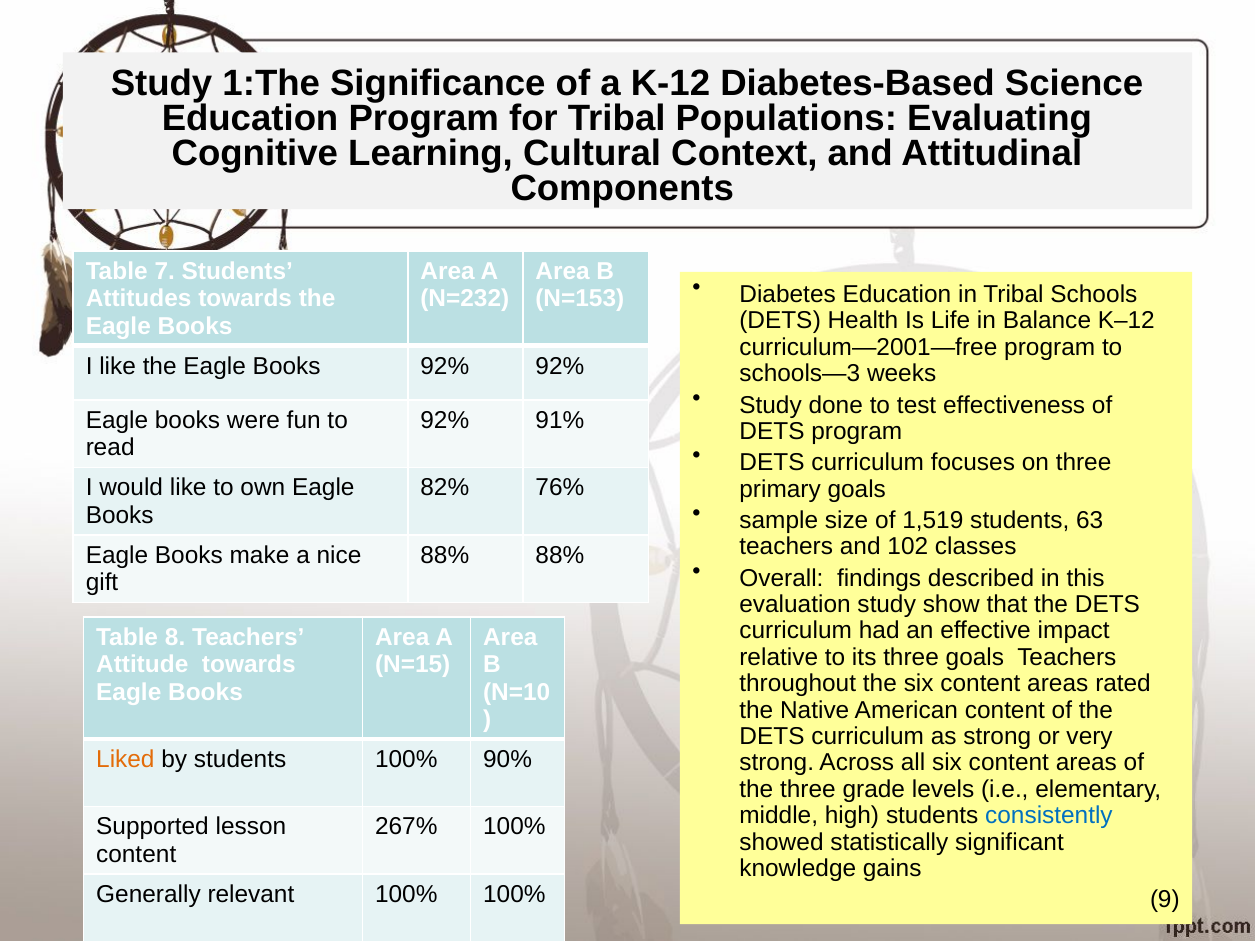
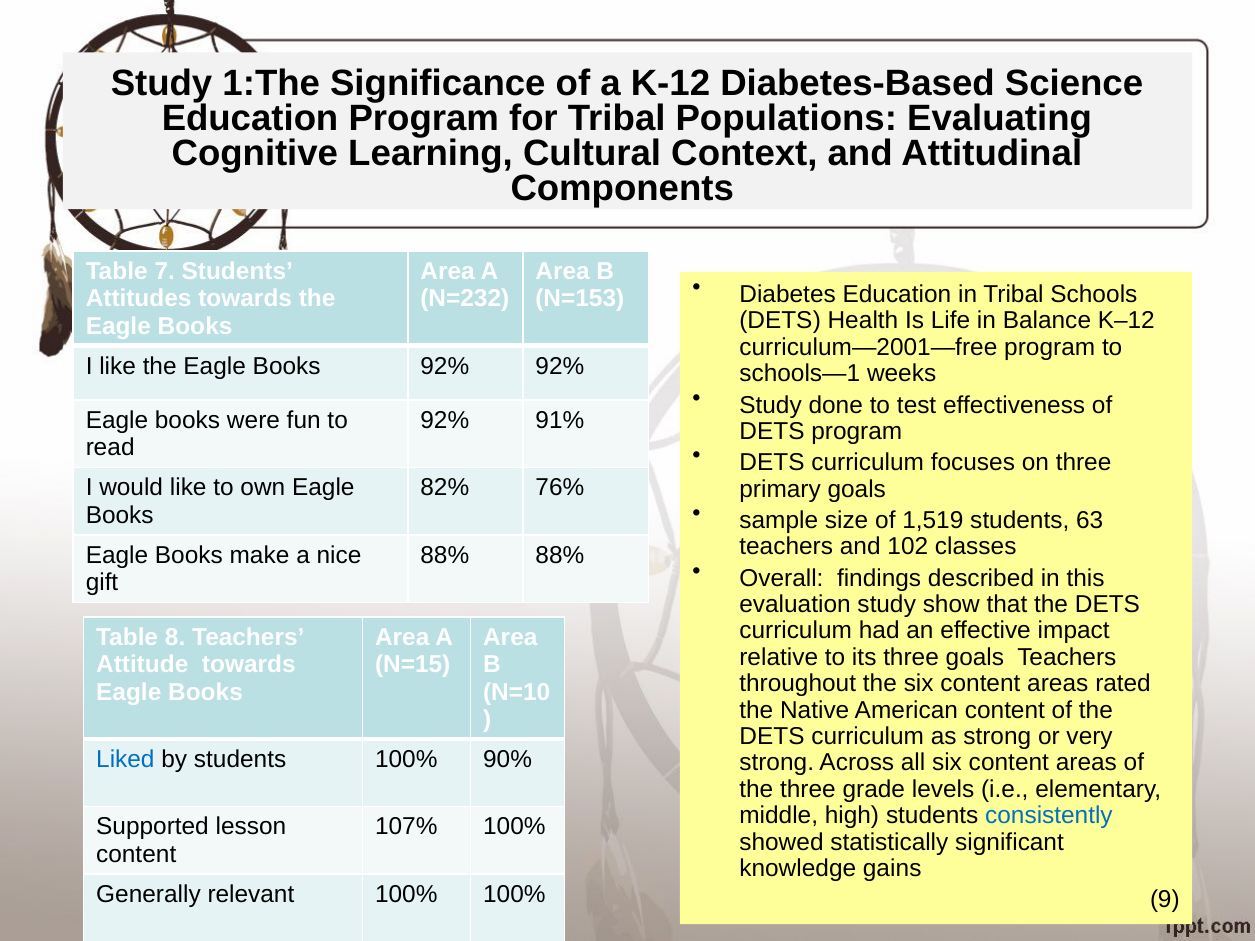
schools—3: schools—3 -> schools—1 (800, 374)
Liked colour: orange -> blue (125, 760)
267%: 267% -> 107% (406, 827)
